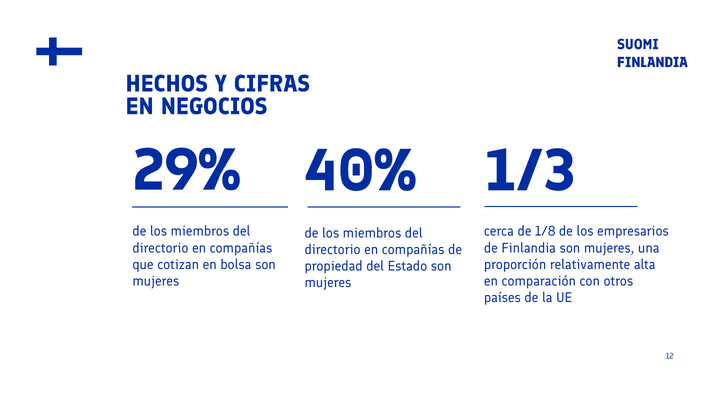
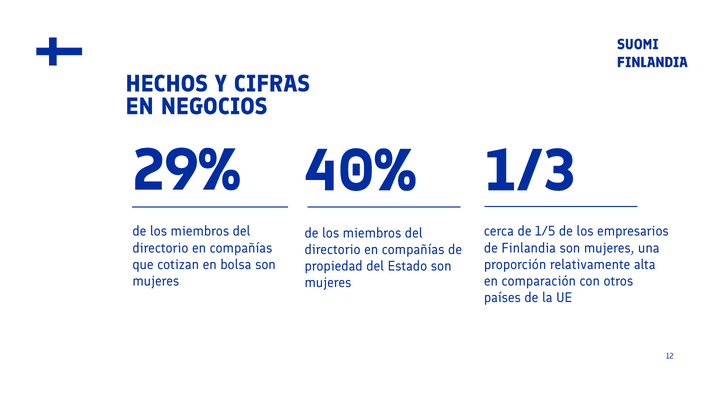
1/8: 1/8 -> 1/5 (545, 232)
